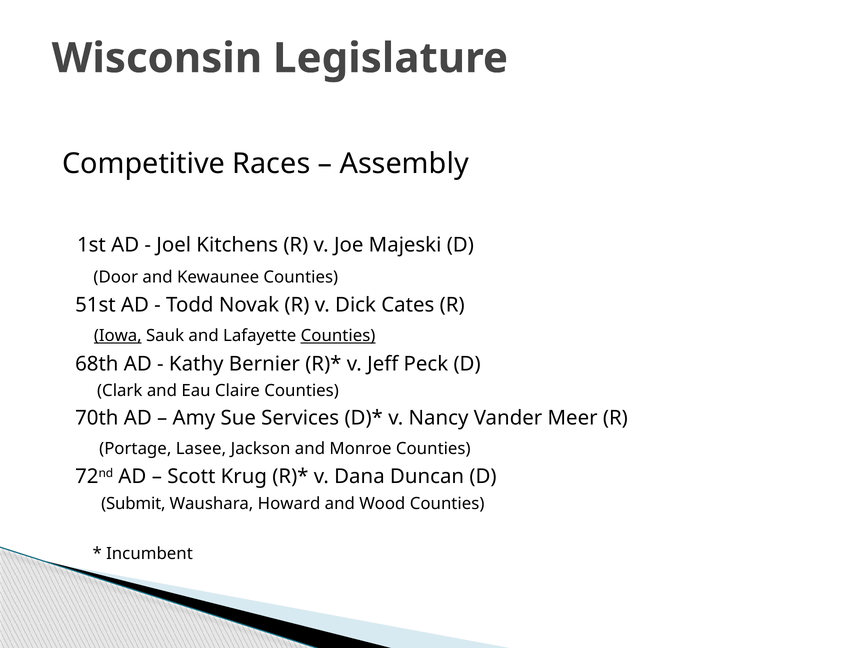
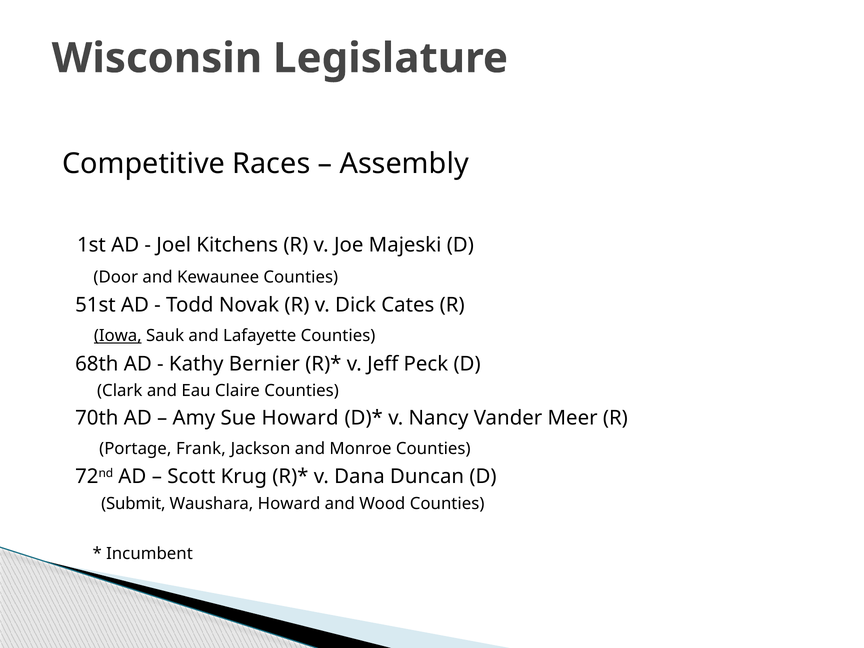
Counties underline: present -> none (338, 336)
Sue Services: Services -> Howard (300, 418)
Lasee: Lasee -> Frank (201, 449)
